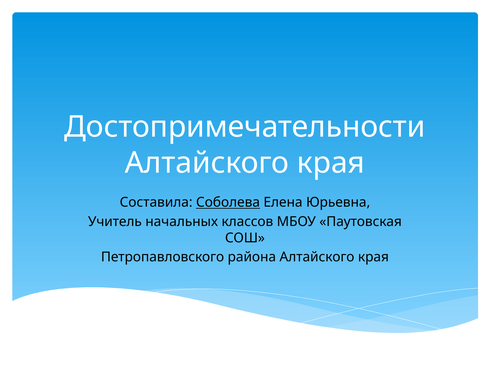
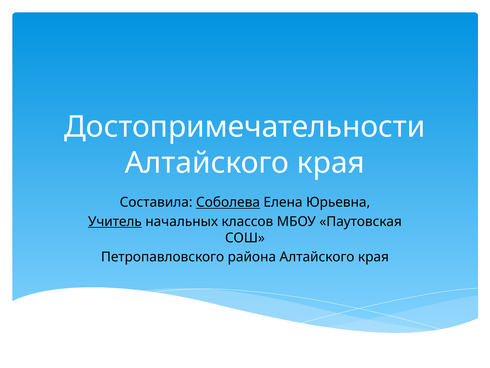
Учитель underline: none -> present (115, 221)
